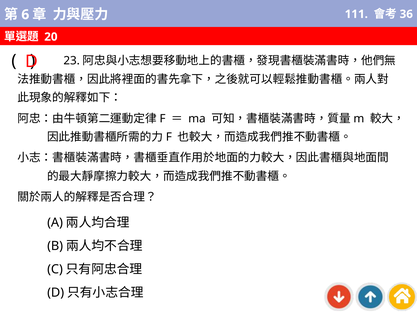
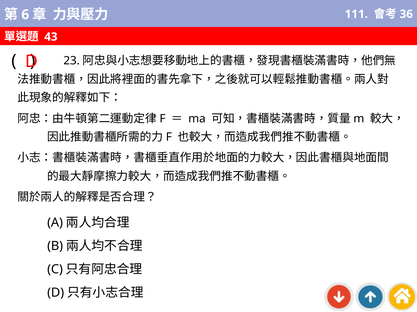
20: 20 -> 43 (51, 37)
